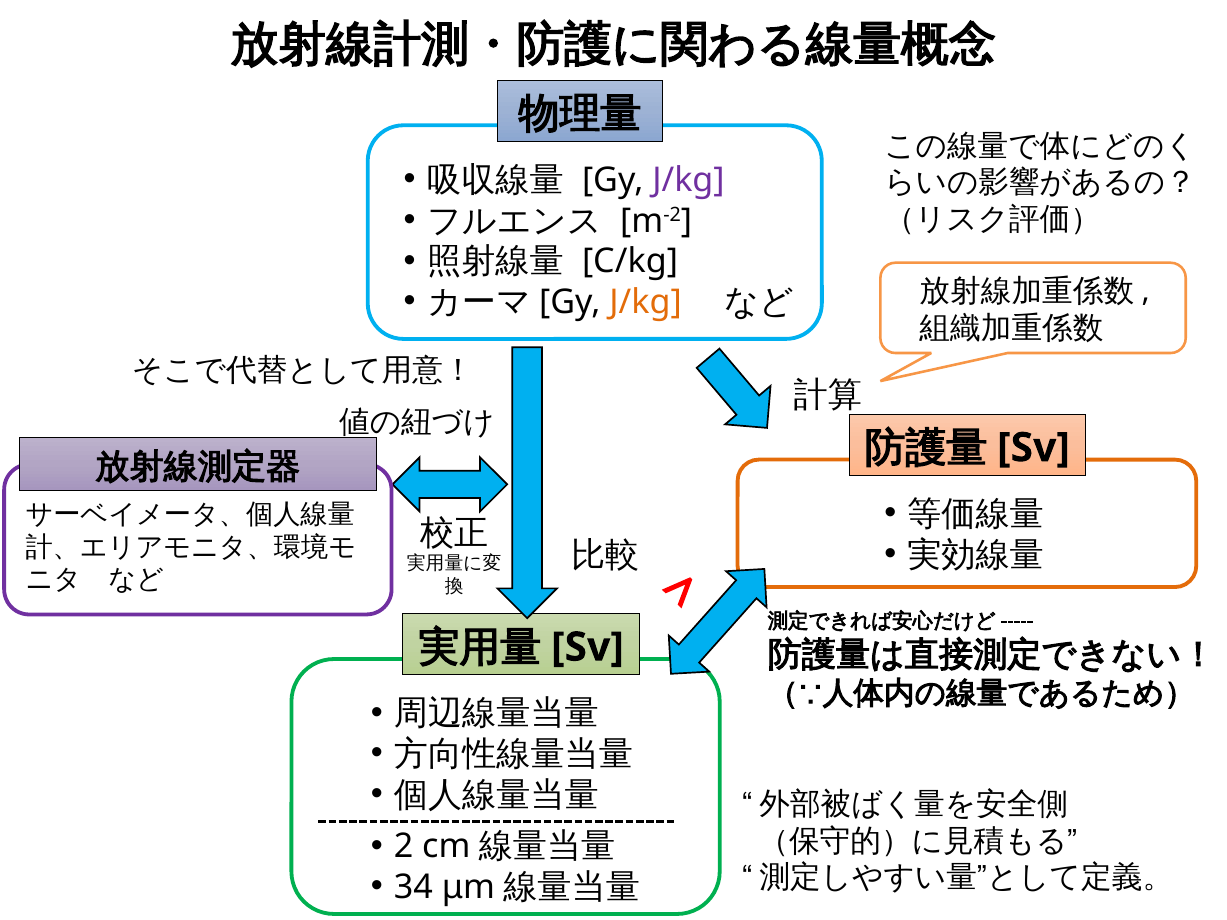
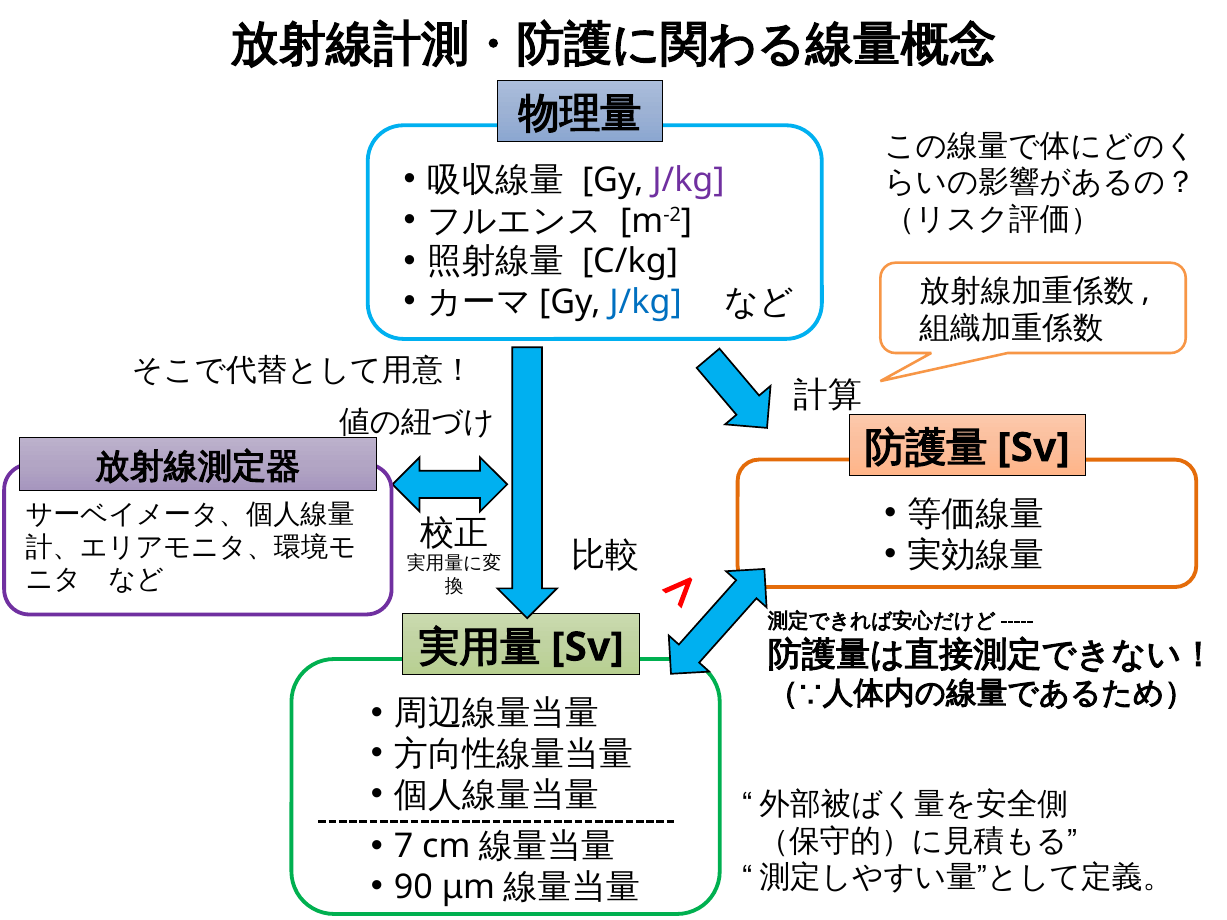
J/kg colour: orange -> blue (646, 303)
2: 2 -> 7 (404, 847)
34: 34 -> 90 (413, 888)
